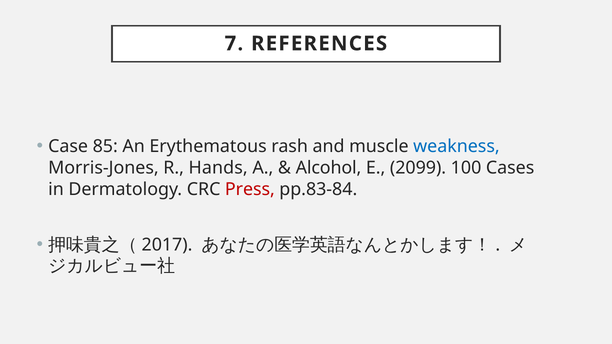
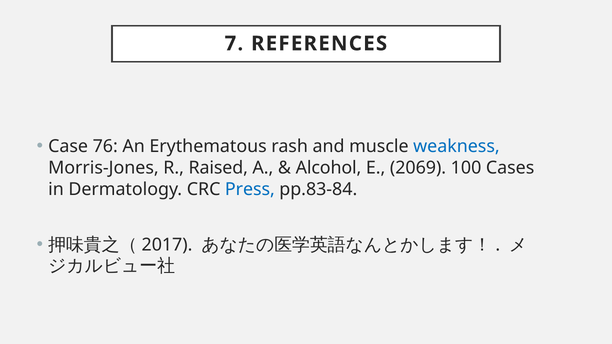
85: 85 -> 76 (105, 147)
Hands: Hands -> Raised (218, 168)
2099: 2099 -> 2069 (418, 168)
Press colour: red -> blue (250, 189)
